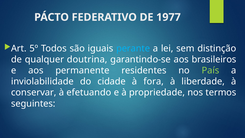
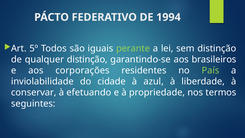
1977: 1977 -> 1994 (168, 17)
perante colour: light blue -> light green (133, 48)
qualquer doutrina: doutrina -> distinção (87, 59)
permanente: permanente -> corporações (82, 70)
fora: fora -> azul (154, 81)
